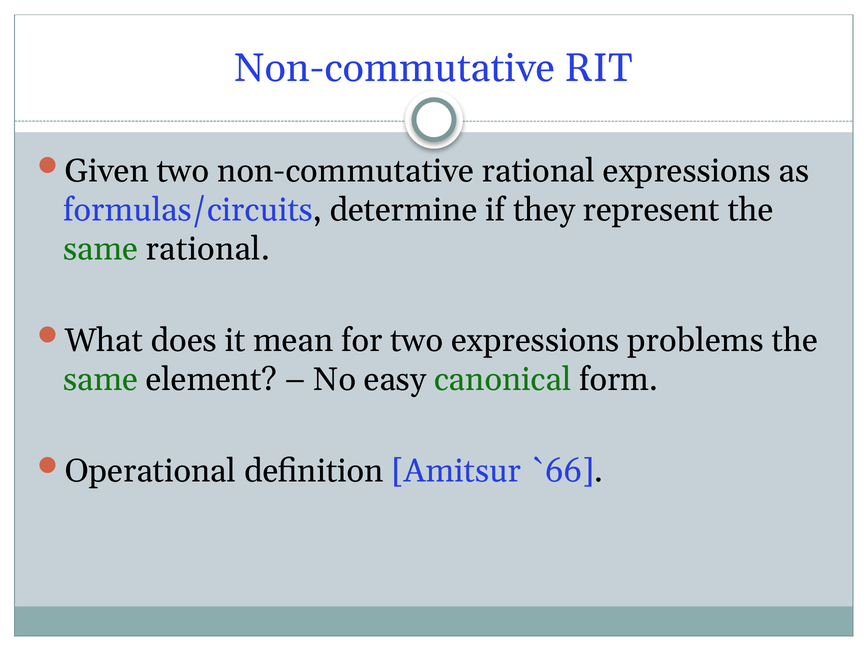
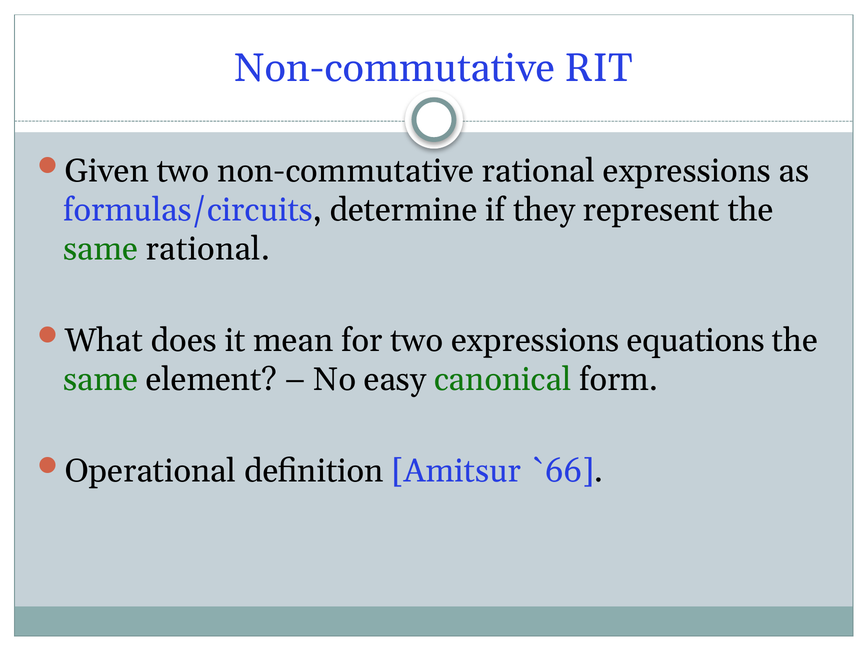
problems: problems -> equations (696, 340)
